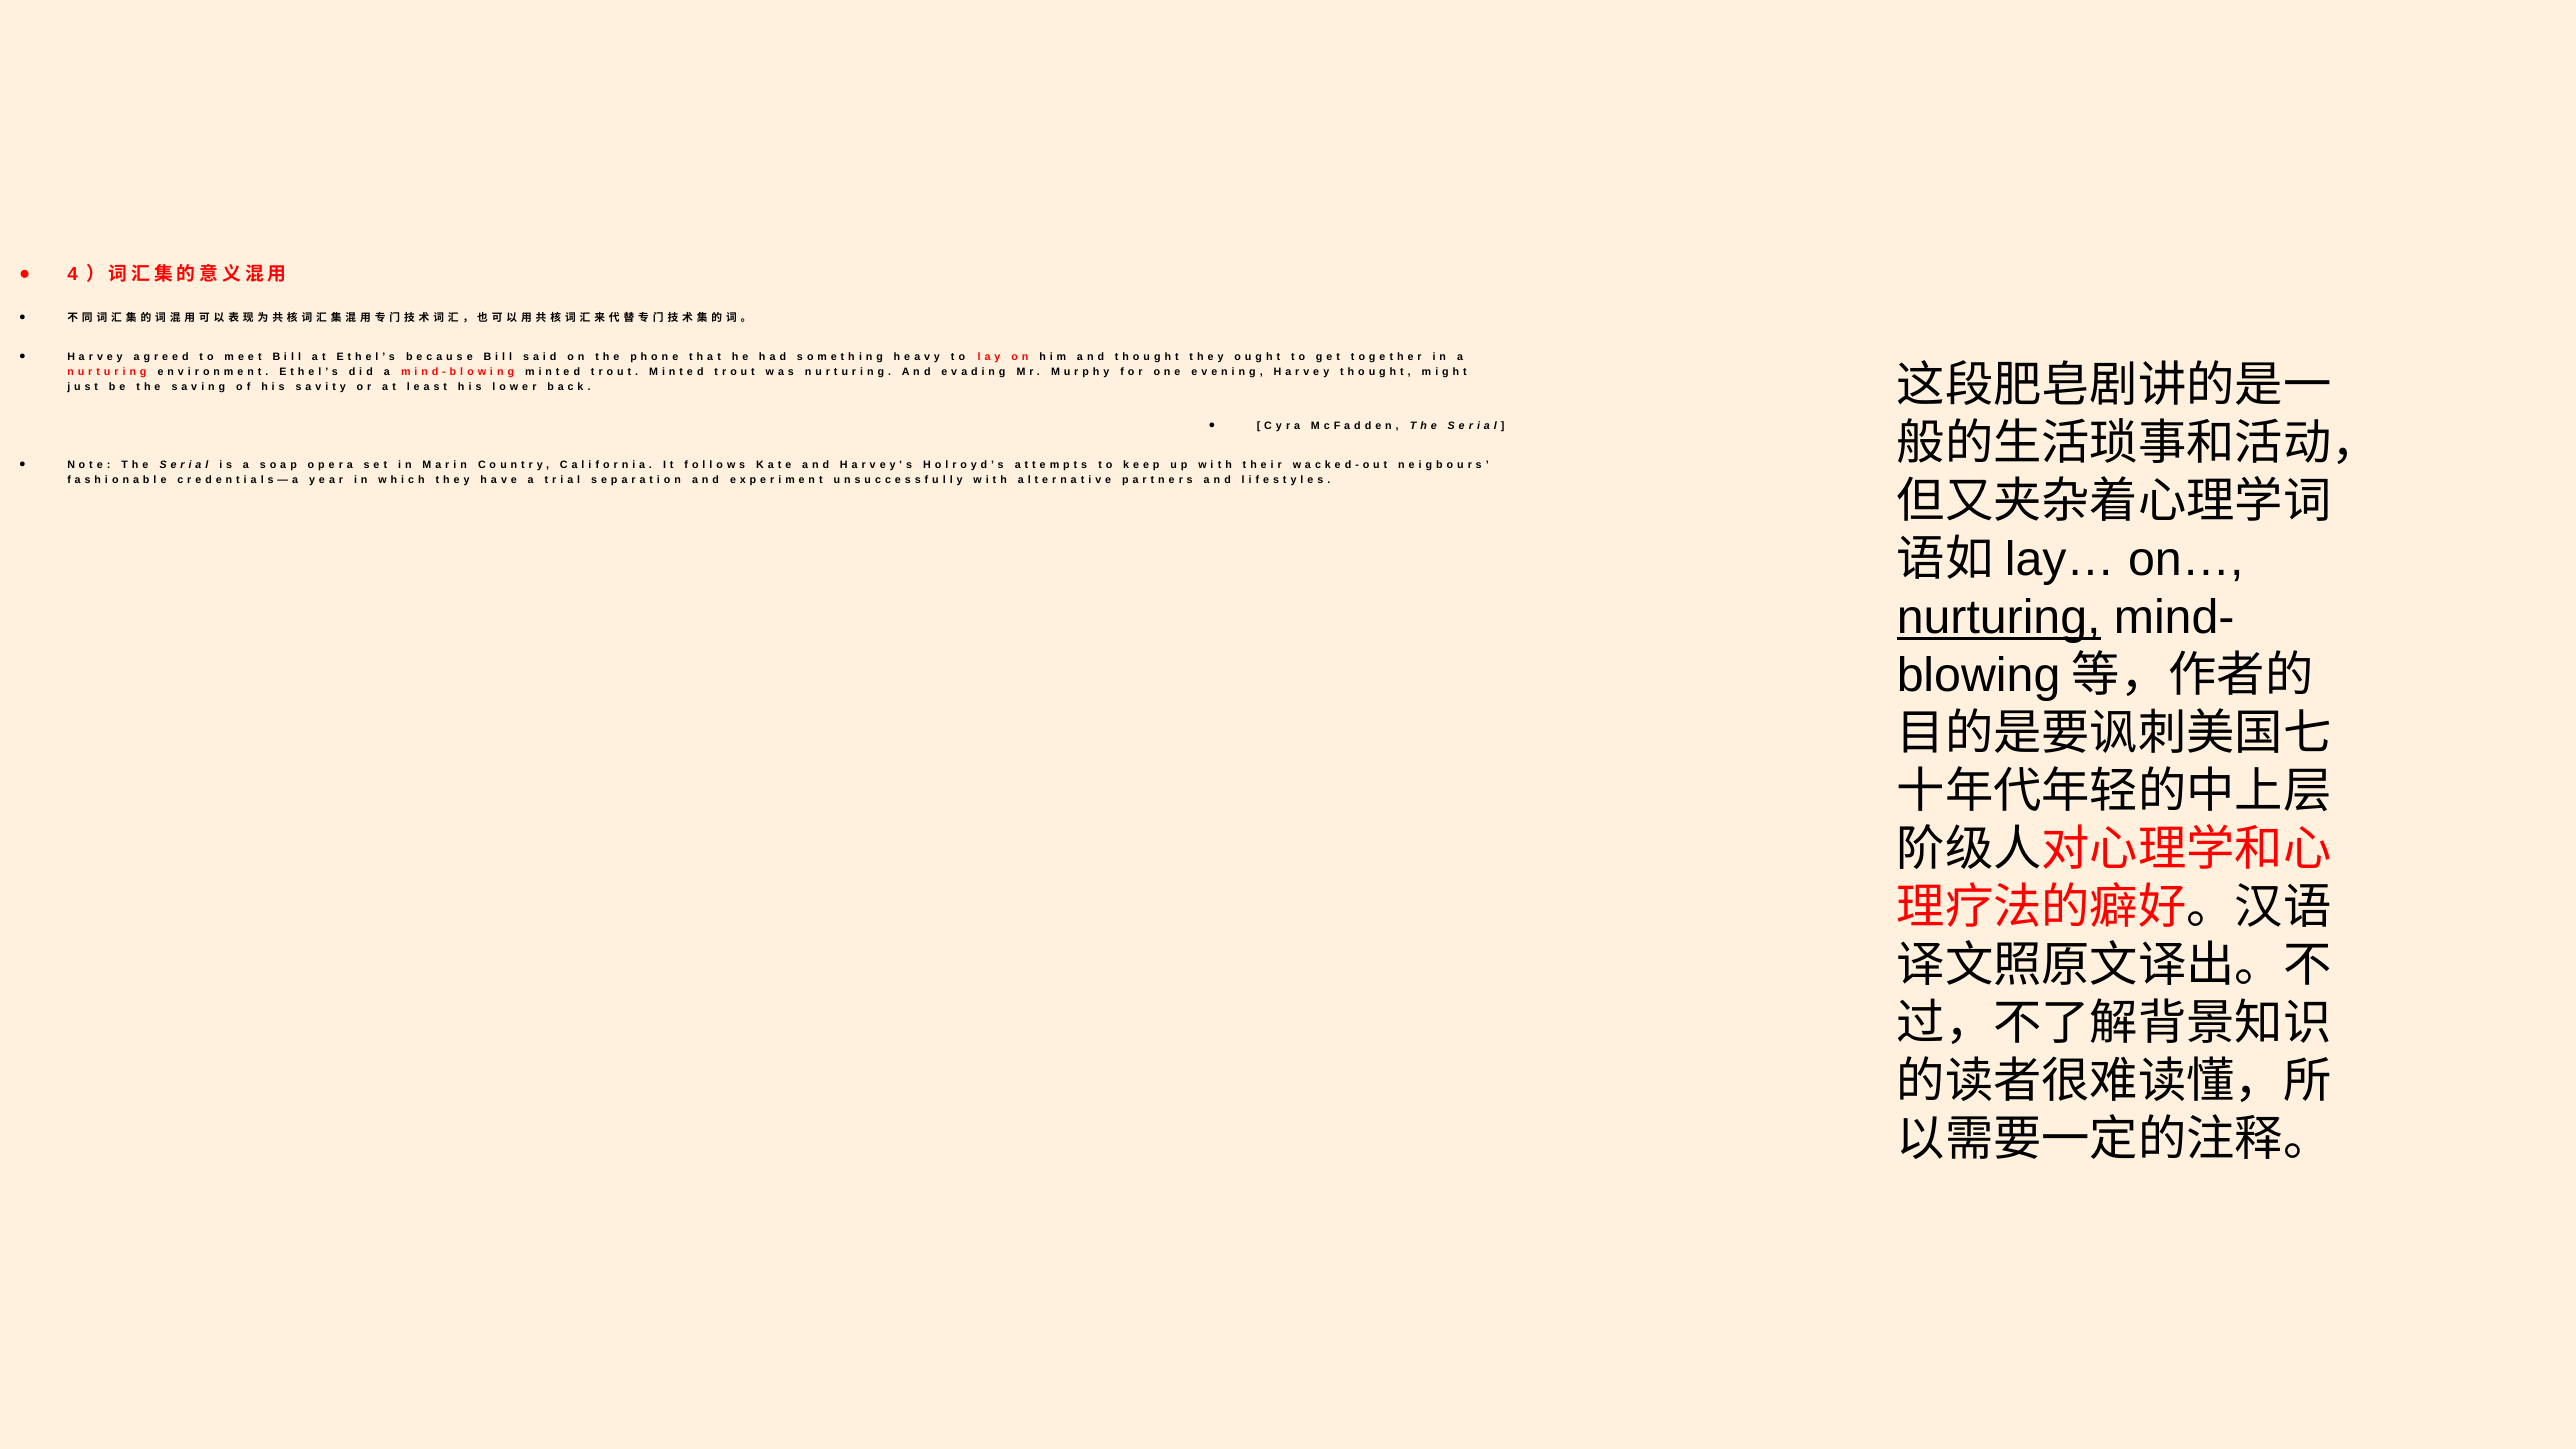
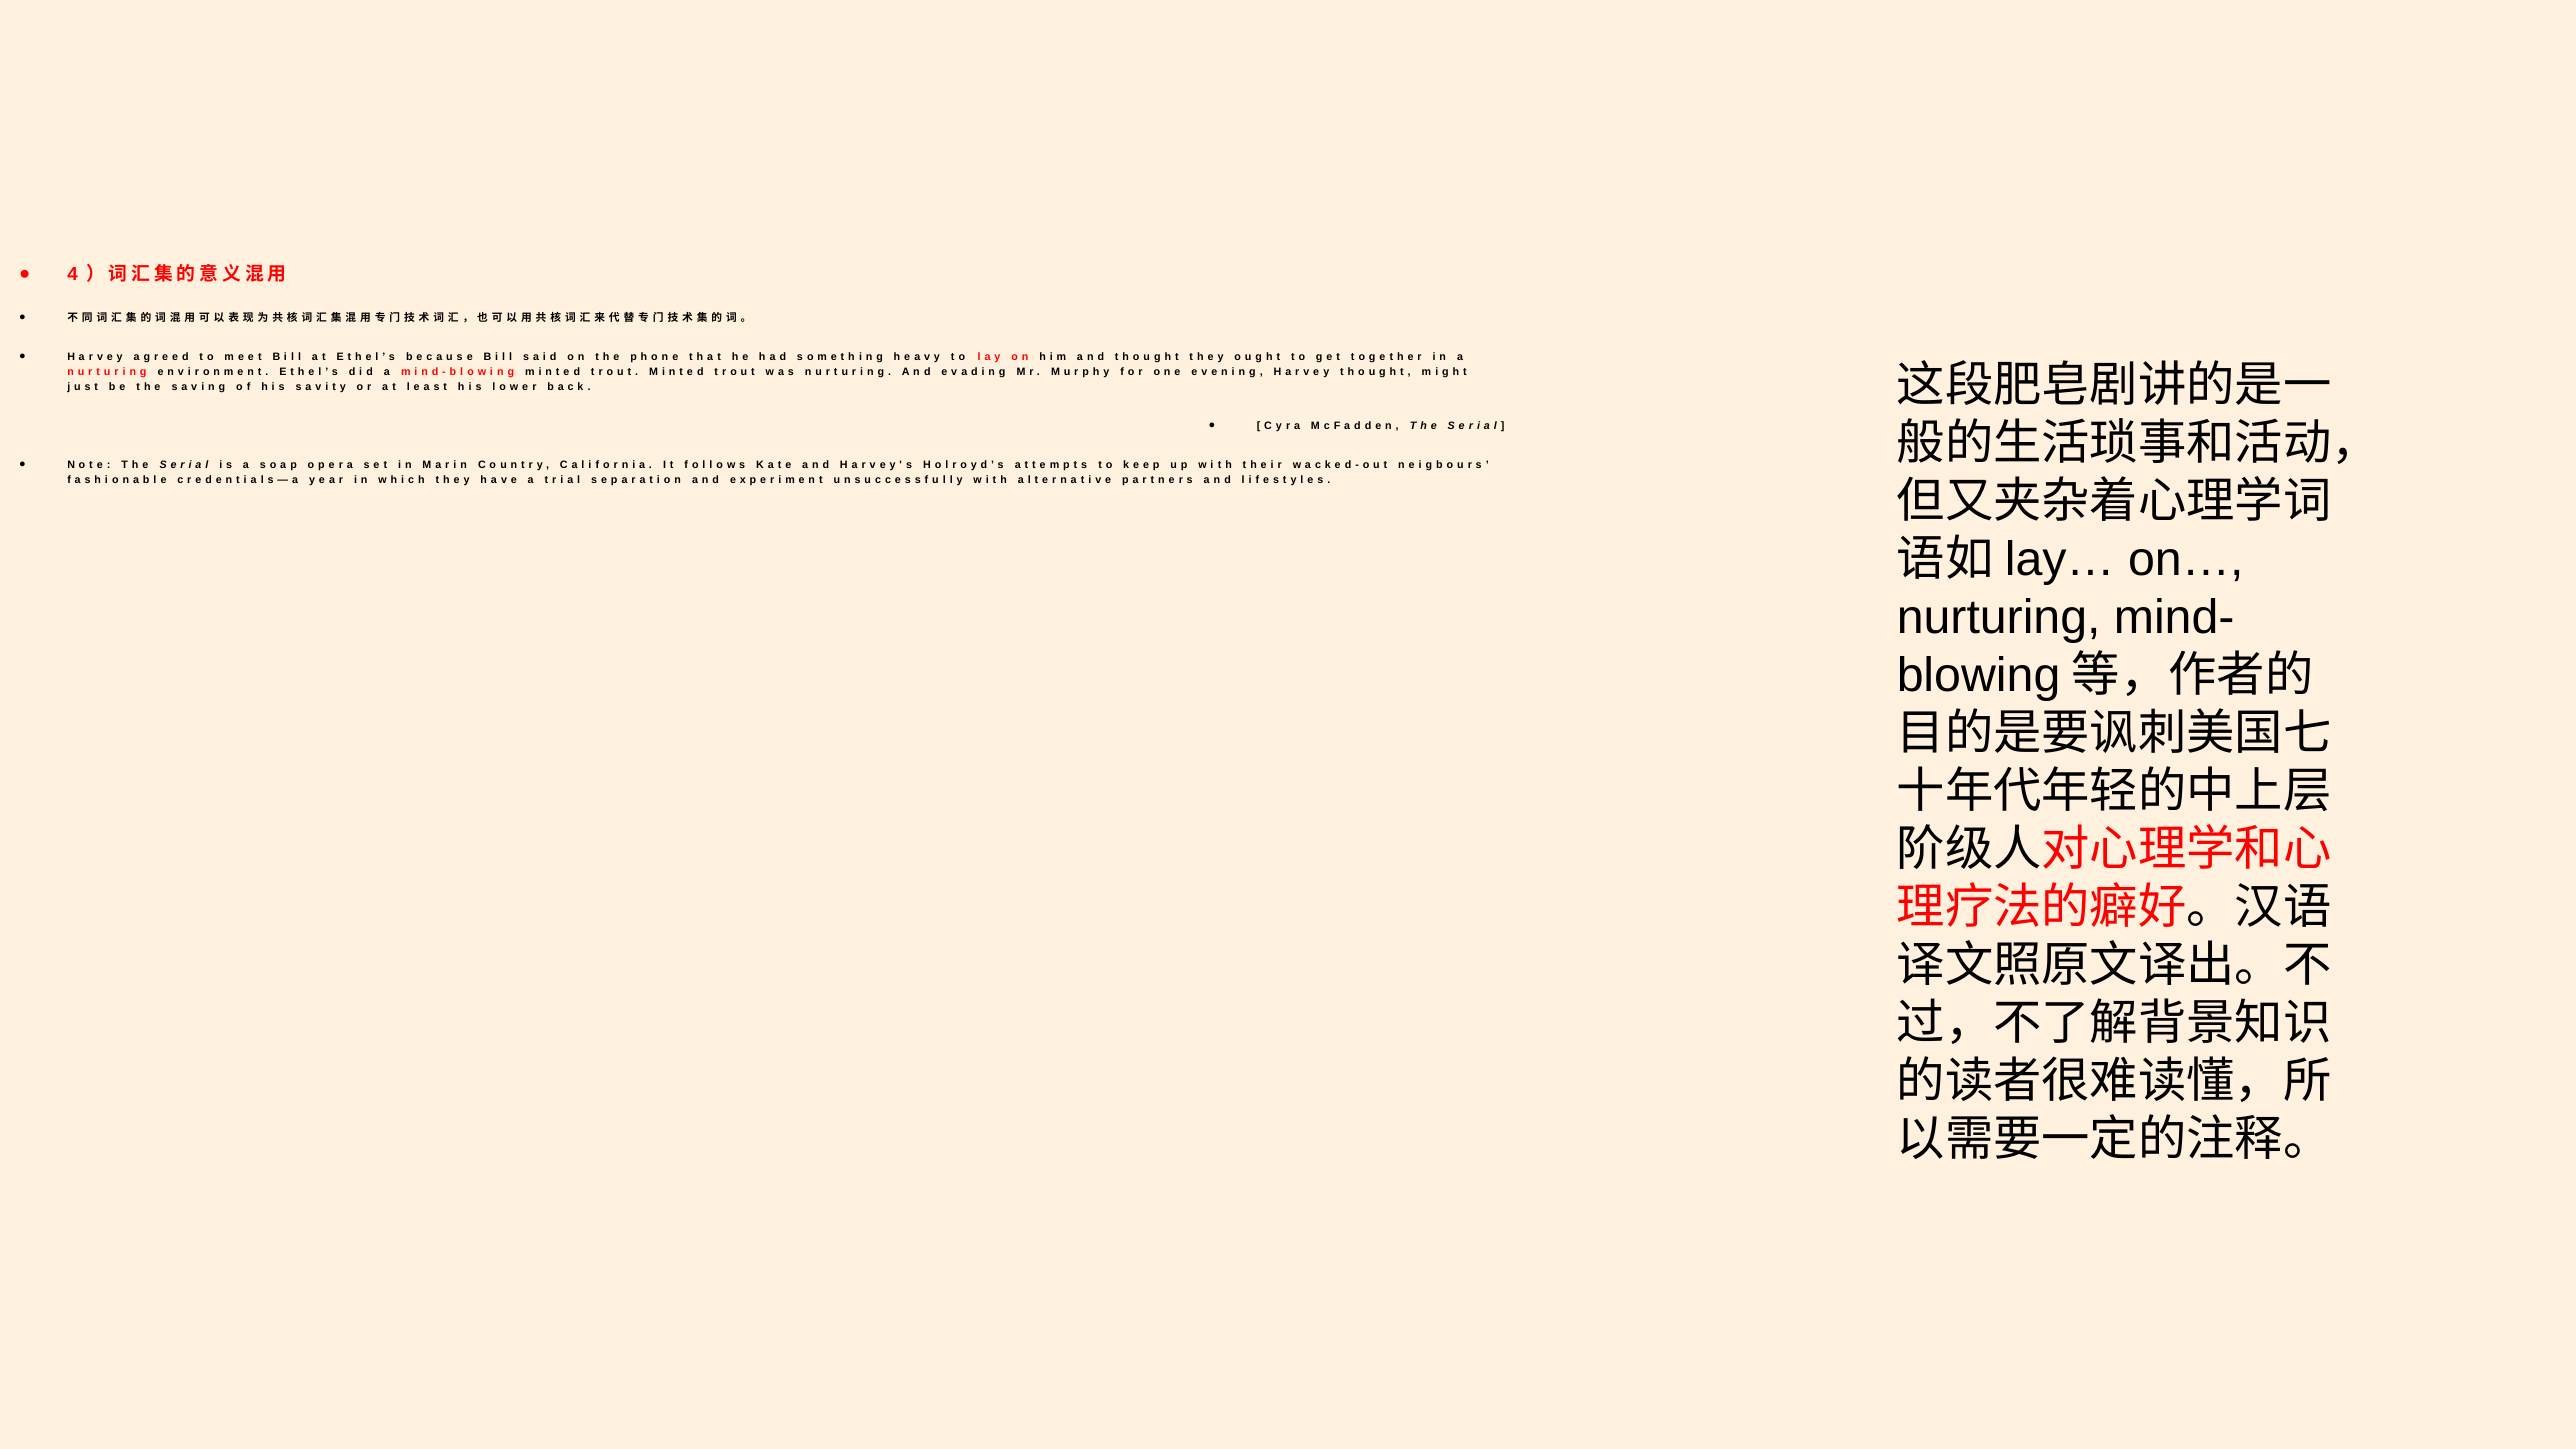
nurturing underline: present -> none (1999, 618)
